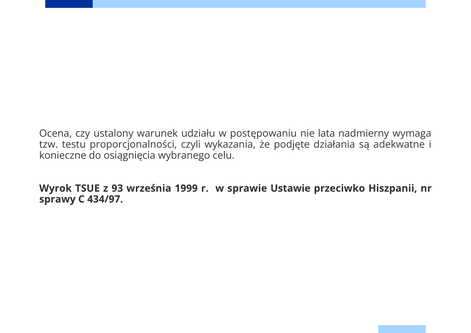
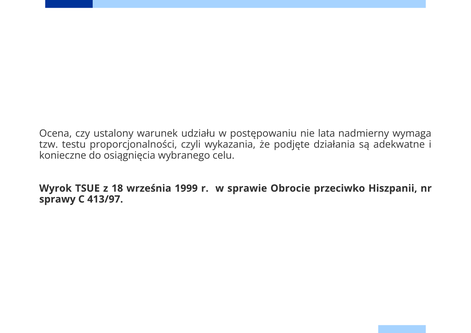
93: 93 -> 18 (117, 188)
Ustawie: Ustawie -> Obrocie (290, 188)
434/97: 434/97 -> 413/97 (105, 199)
